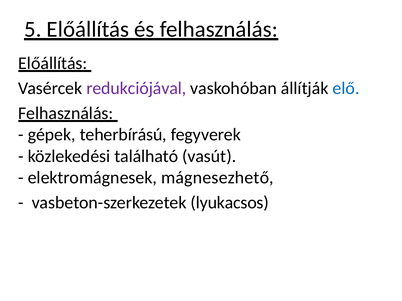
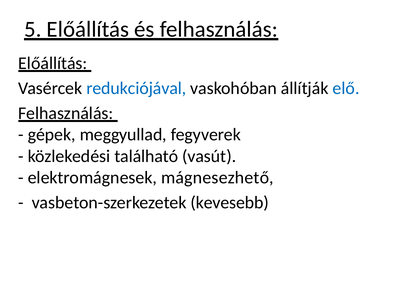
redukciójával colour: purple -> blue (136, 88)
teherbírású: teherbírású -> meggyullad (123, 135)
lyukacsos: lyukacsos -> kevesebb (230, 203)
